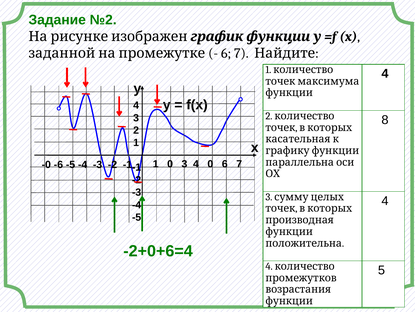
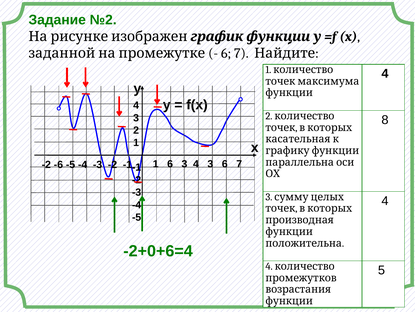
1 0: 0 -> 6 (170, 164)
3 4 0: 0 -> 3 (210, 164)
-0: -0 -> -2 (46, 164)
